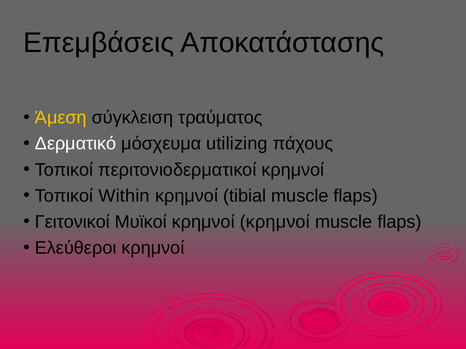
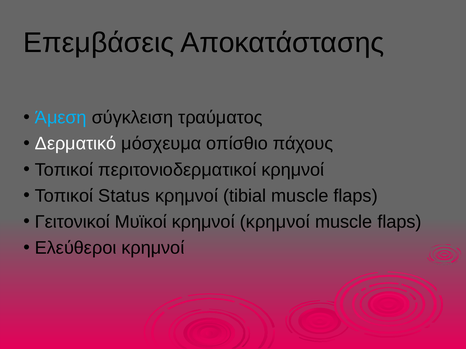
Άμεση colour: yellow -> light blue (61, 118)
utilizing: utilizing -> οπίσθιο (237, 144)
Within: Within -> Status (124, 196)
